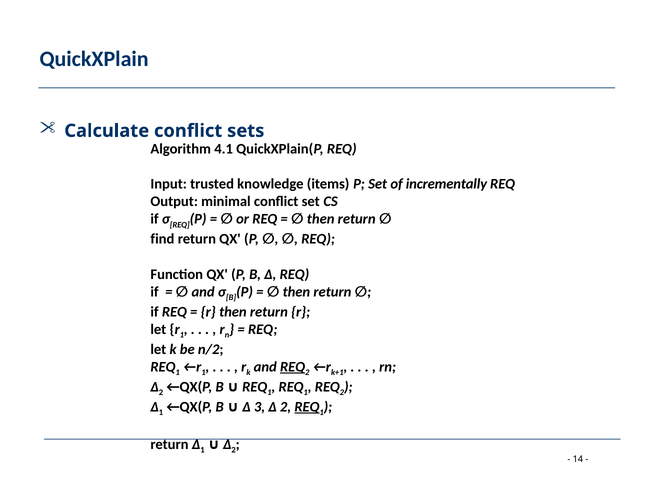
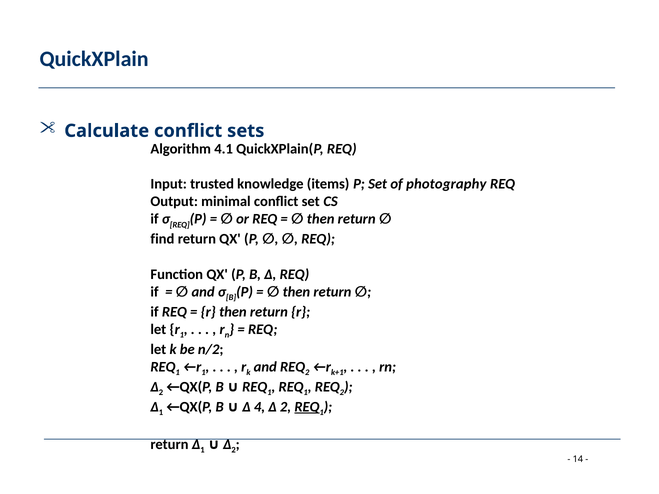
incrementally: incrementally -> photography (446, 184)
REQ underline: present -> none (293, 367)
3: 3 -> 4 (260, 407)
